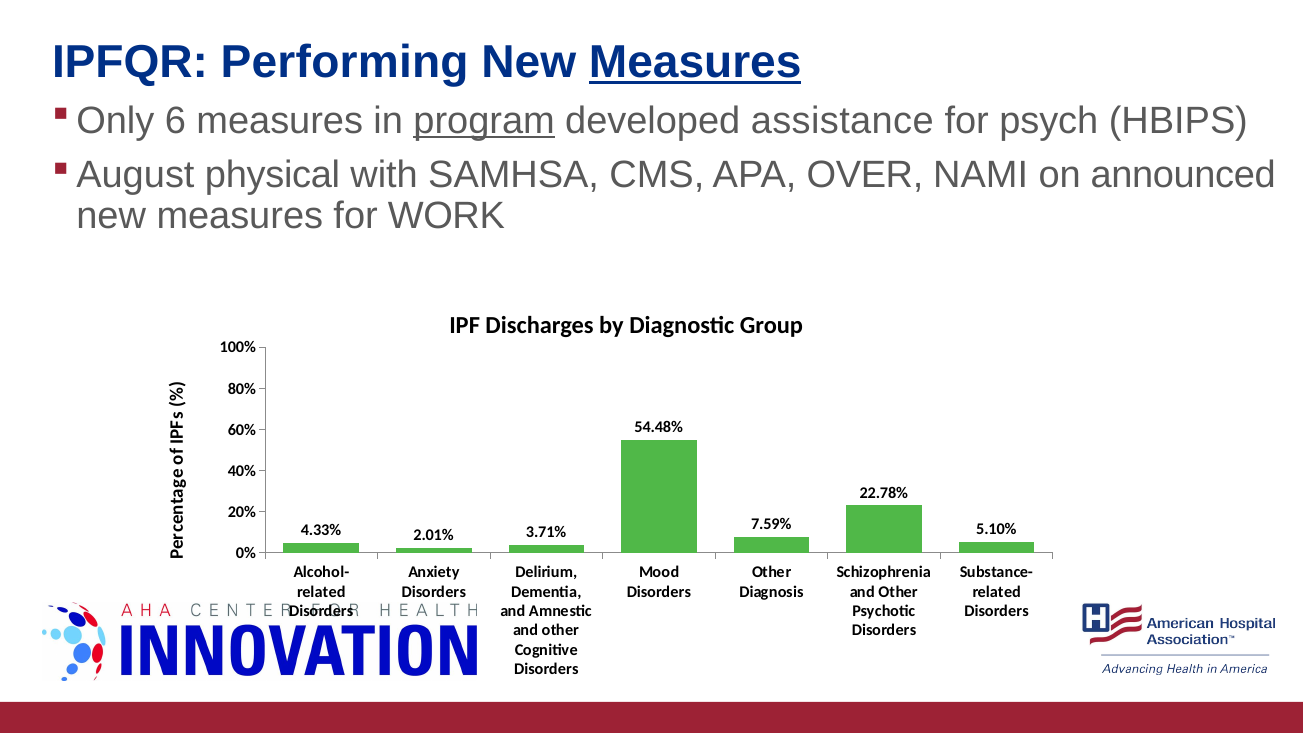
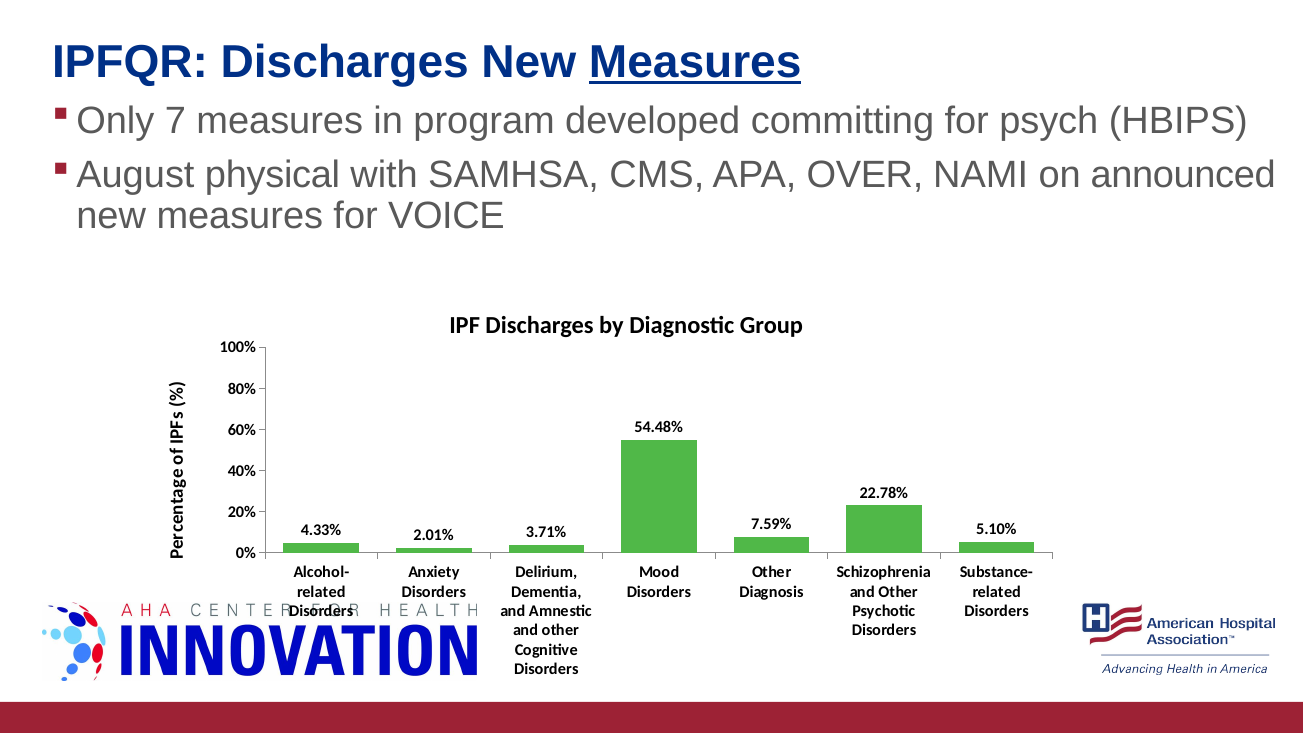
IPFQR Performing: Performing -> Discharges (345, 62)
6: 6 -> 7 (175, 120)
program underline: present -> none (484, 120)
assistance: assistance -> committing (842, 120)
WORK: WORK -> VOICE (446, 216)
